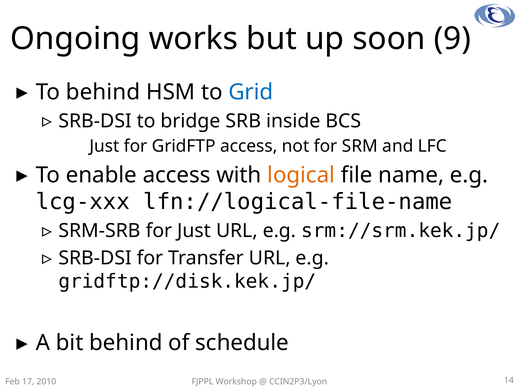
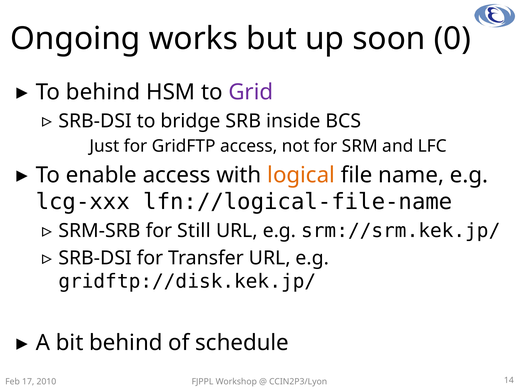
9: 9 -> 0 (452, 39)
Grid colour: blue -> purple (251, 92)
for Just: Just -> Still (194, 231)
